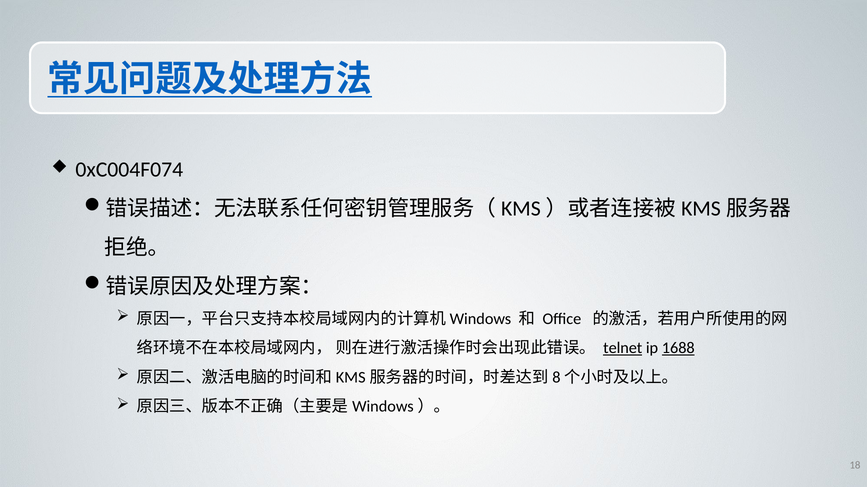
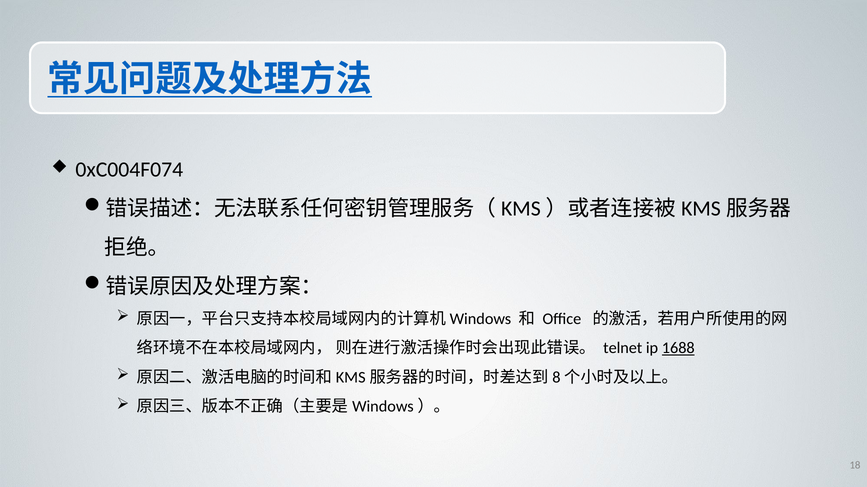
telnet underline: present -> none (623, 348)
